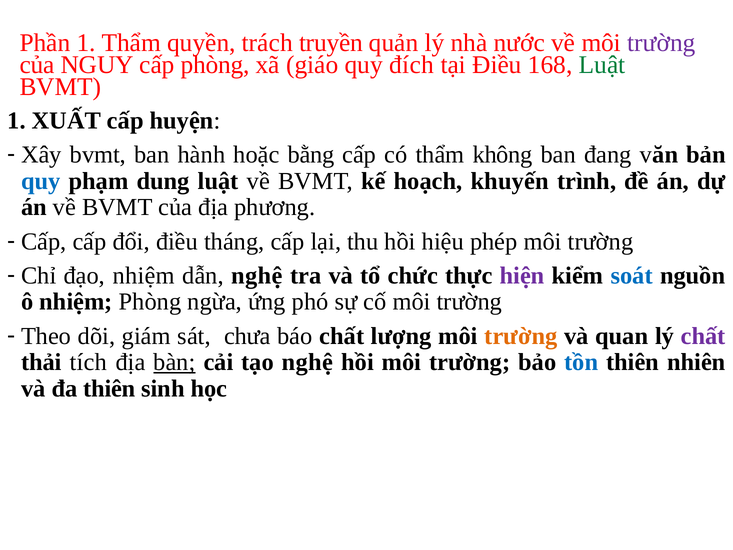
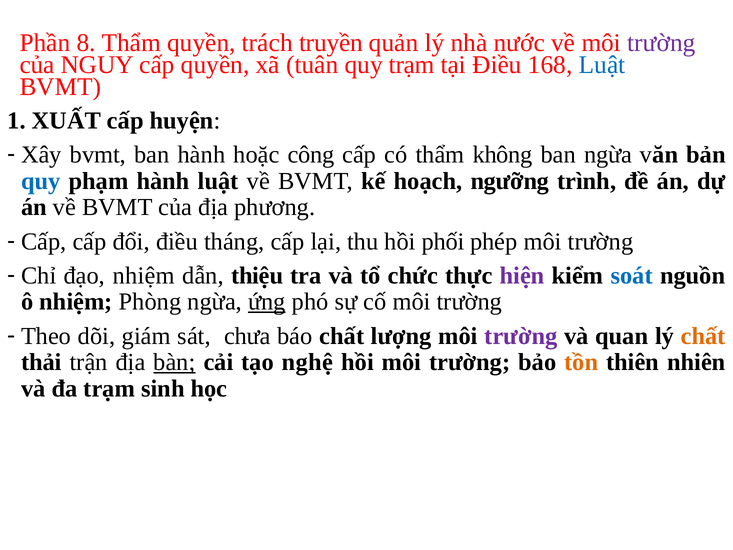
Phần 1: 1 -> 8 (86, 43)
cấp phòng: phòng -> quyền (215, 65)
giáo: giáo -> tuân (312, 65)
quy đích: đích -> trạm (412, 65)
Luật colour: green -> blue (602, 65)
bằng: bằng -> công (311, 155)
ban đang: đang -> ngừa (608, 155)
phạm dung: dung -> hành (163, 181)
khuyến: khuyến -> ngưỡng (510, 181)
hiệu: hiệu -> phối (443, 241)
dẫn nghệ: nghệ -> thiệu (257, 275)
ứng underline: none -> present (267, 302)
trường colour: orange -> purple (521, 336)
chất colour: purple -> orange (703, 336)
tích: tích -> trận (89, 362)
tồn colour: blue -> orange (581, 362)
đa thiên: thiên -> trạm (109, 389)
